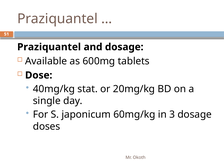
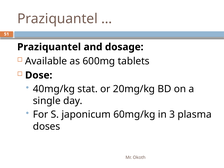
3 dosage: dosage -> plasma (195, 114)
